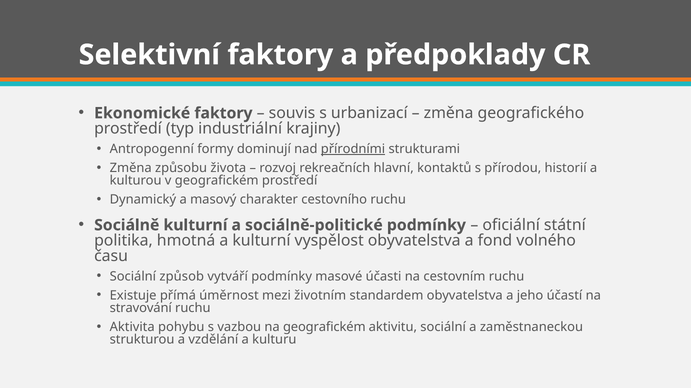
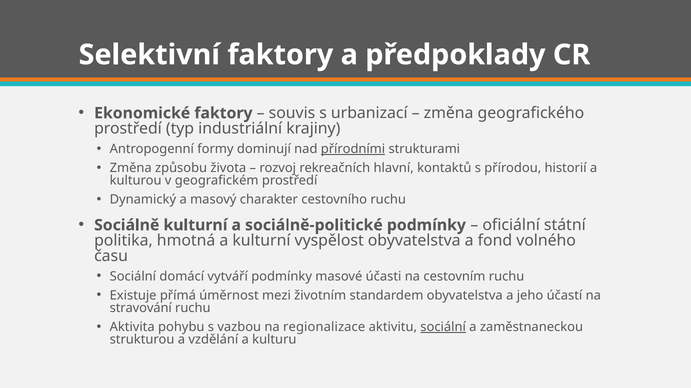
způsob: způsob -> domácí (182, 277)
na geografickém: geografickém -> regionalizace (324, 328)
sociální underline: none -> present (443, 328)
